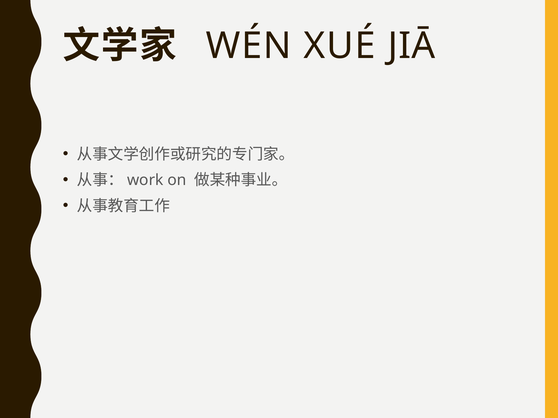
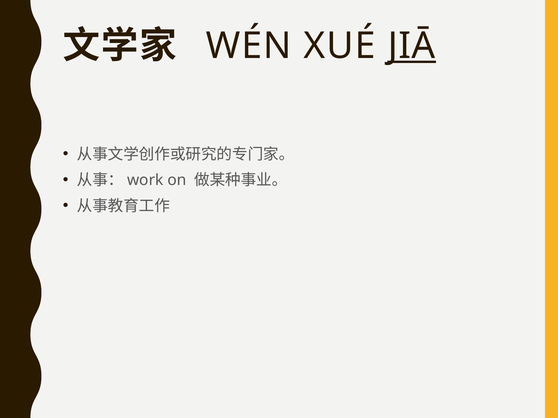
JIĀ underline: none -> present (412, 46)
